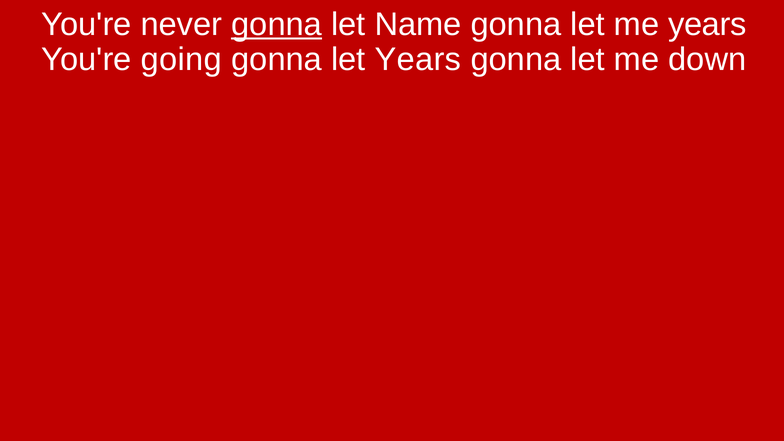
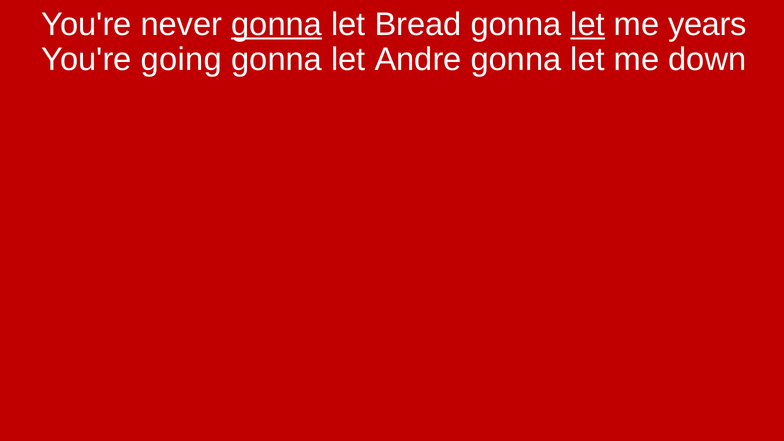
Name: Name -> Bread (418, 24)
let underline: none -> present (588, 24)
let Years: Years -> Andre (418, 60)
